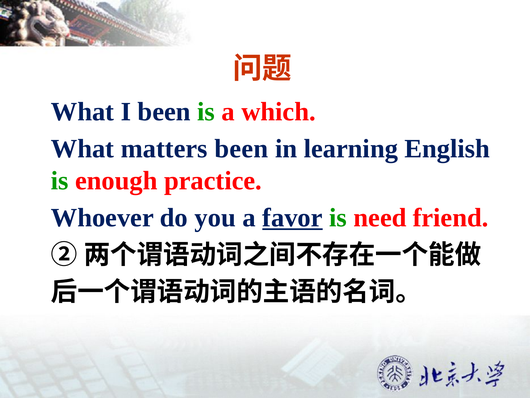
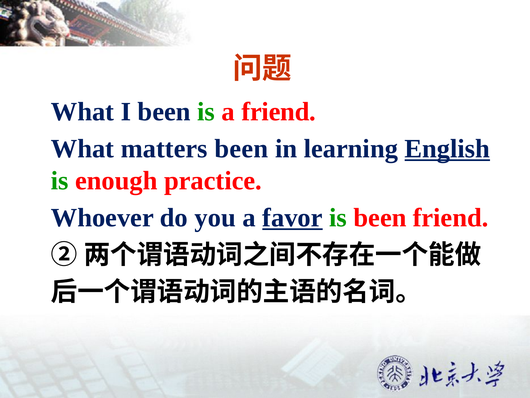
a which: which -> friend (279, 112)
English underline: none -> present (447, 149)
is need: need -> been (380, 218)
